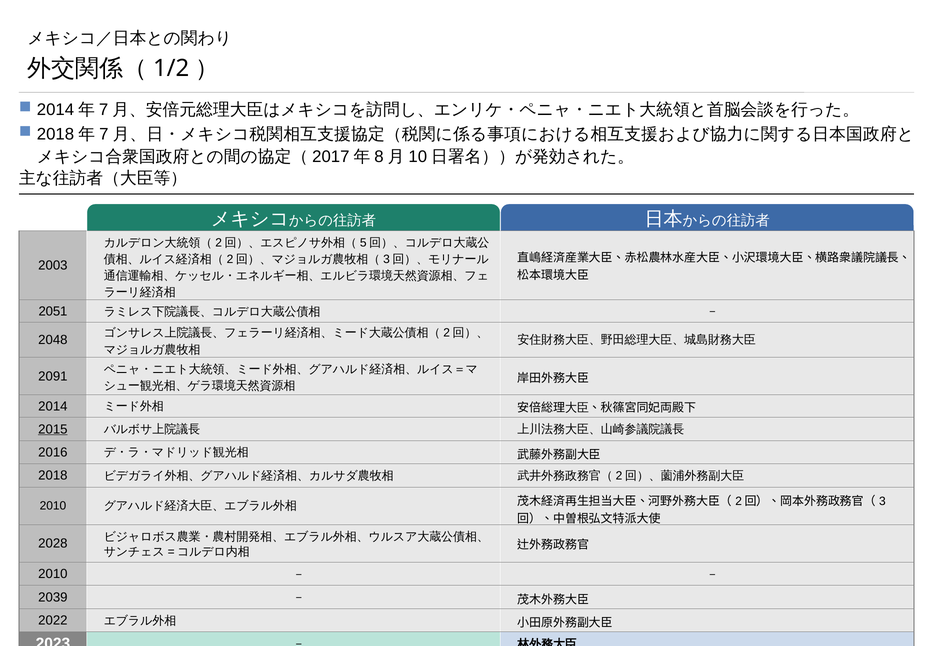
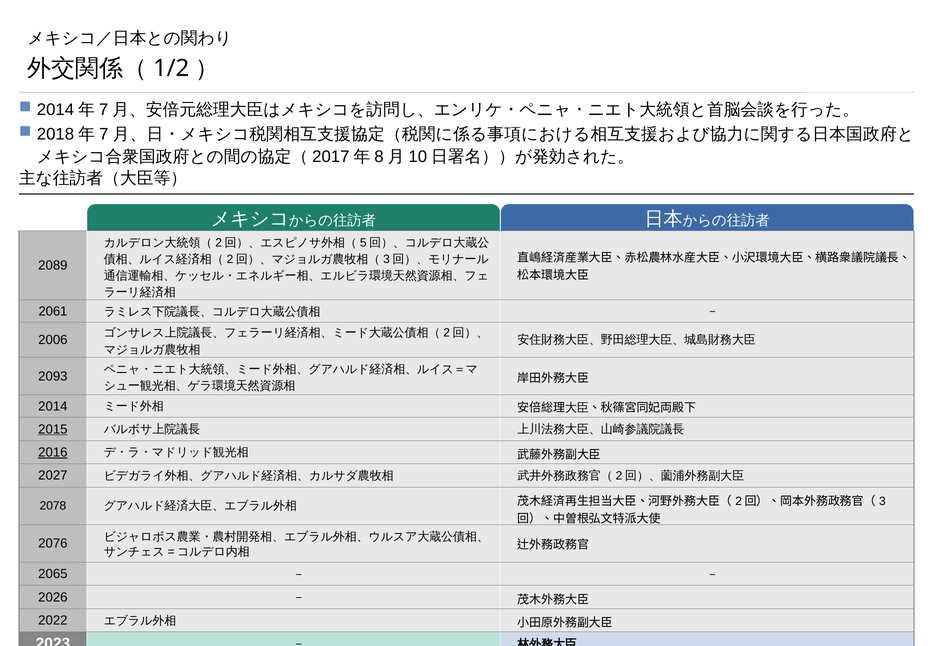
2003: 2003 -> 2089 (53, 265)
2051: 2051 -> 2061 (53, 311)
2048: 2048 -> 2006 (53, 340)
2091: 2091 -> 2093 (53, 376)
2016 underline: none -> present (53, 452)
2018: 2018 -> 2027 (53, 476)
2010: 2010 -> 2078 (53, 506)
2028: 2028 -> 2076 (53, 544)
2010: 2010 -> 2065 (53, 574)
2039: 2039 -> 2026 (53, 597)
